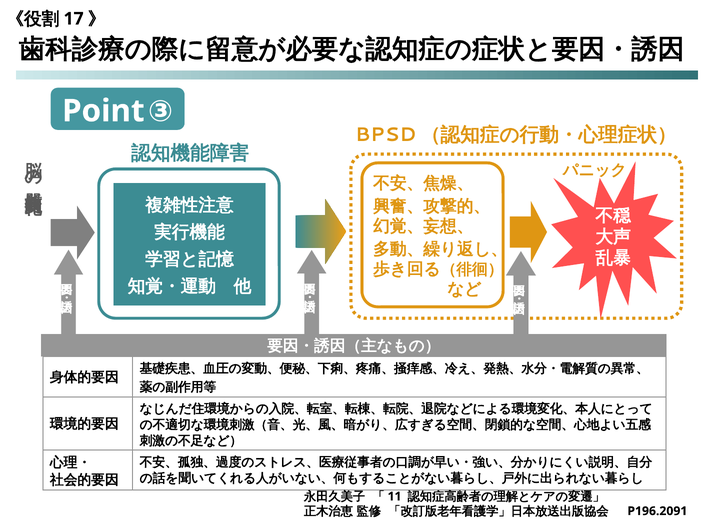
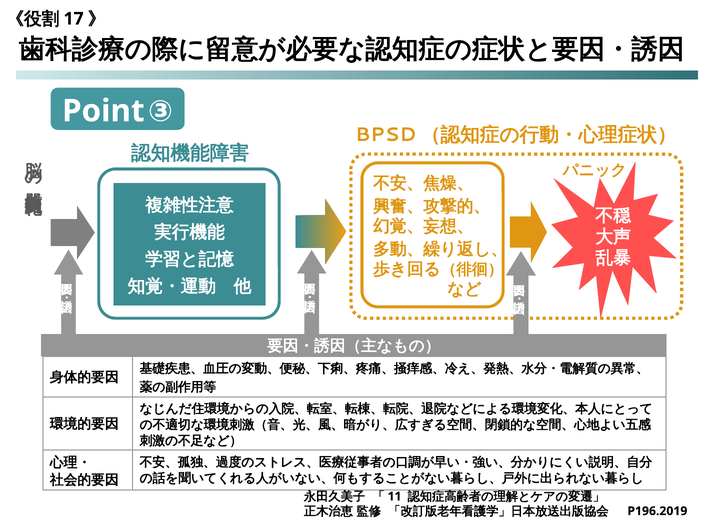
P196.2091: P196.2091 -> P196.2019 (657, 512)
